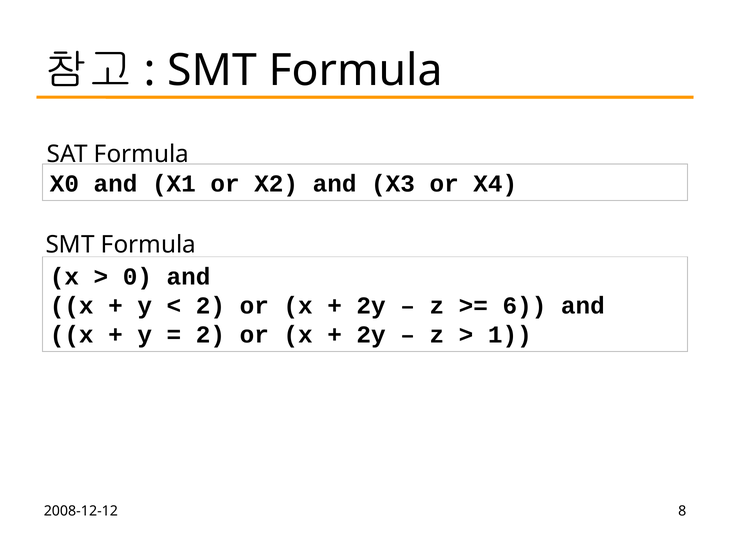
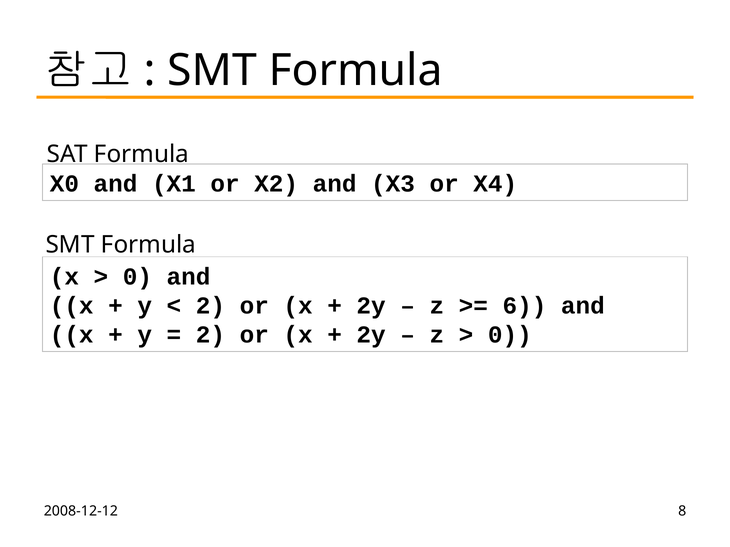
1: 1 -> 0 (510, 335)
